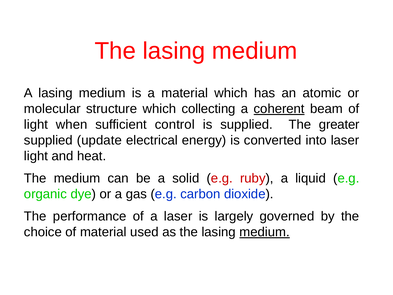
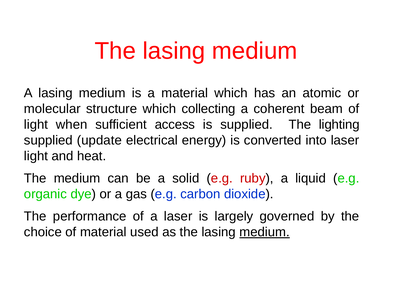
coherent underline: present -> none (279, 109)
control: control -> access (175, 124)
greater: greater -> lighting (339, 124)
